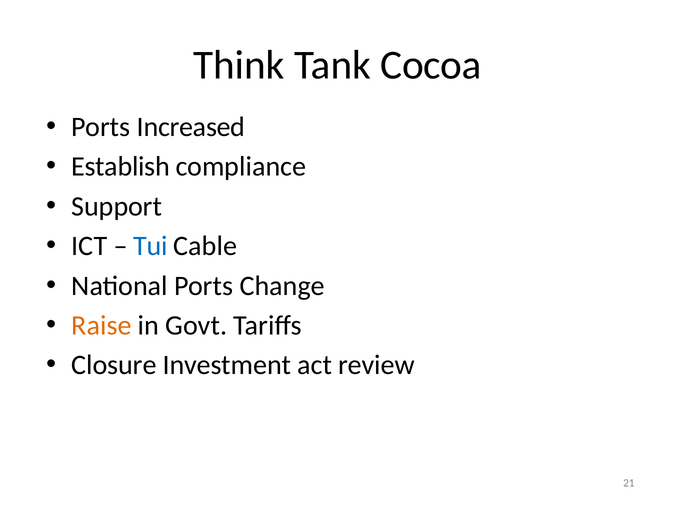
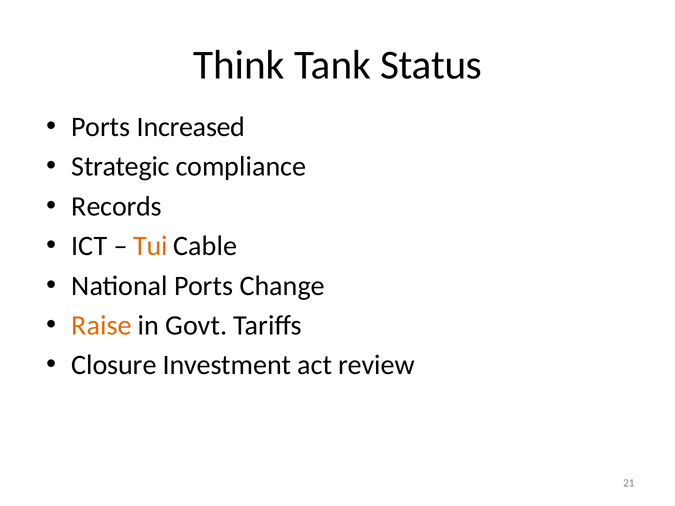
Cocoa: Cocoa -> Status (431, 65)
Establish: Establish -> Strategic (120, 167)
Support: Support -> Records (117, 206)
Tui colour: blue -> orange (151, 246)
